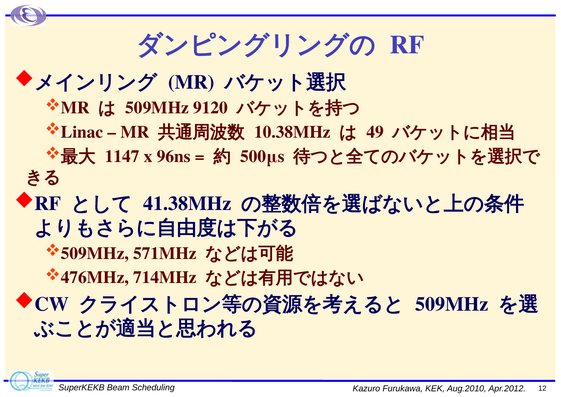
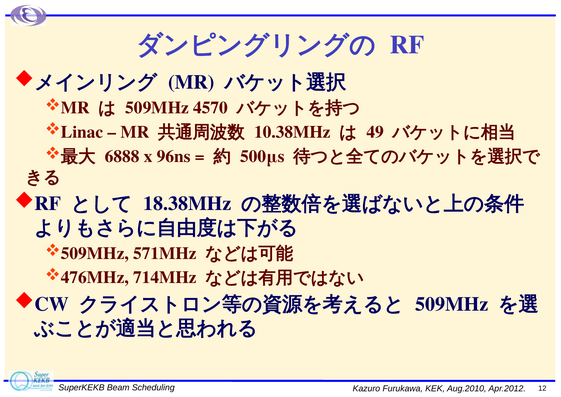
9120: 9120 -> 4570 (211, 108)
1147: 1147 -> 6888 (122, 156)
41.38MHz: 41.38MHz -> 18.38MHz (187, 204)
